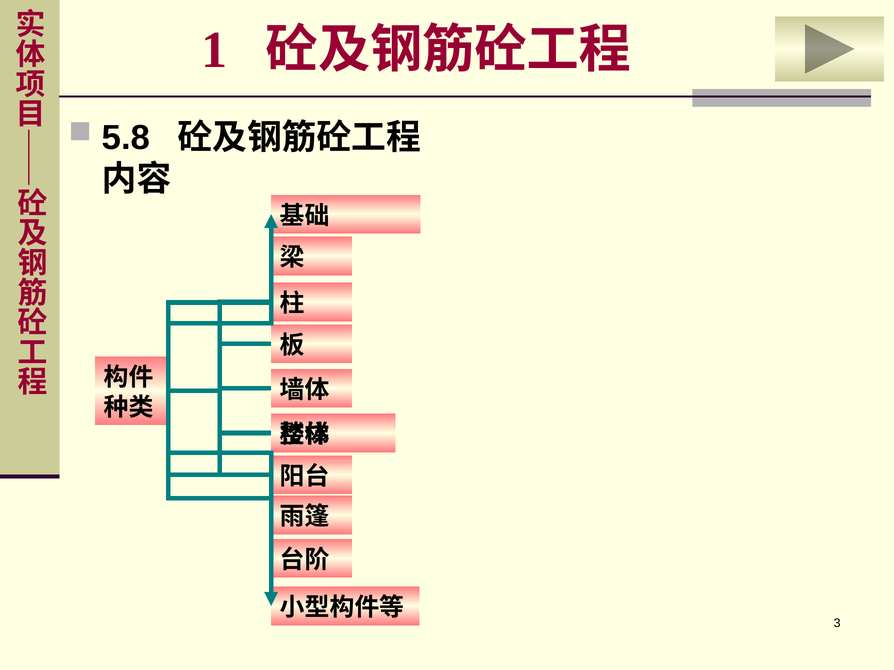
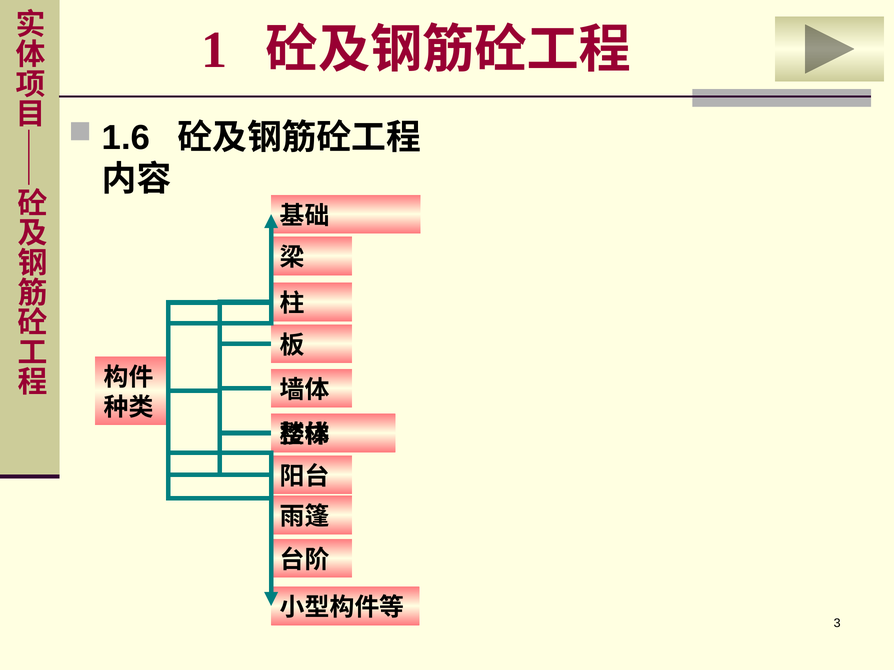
5.8: 5.8 -> 1.6 (126, 138)
